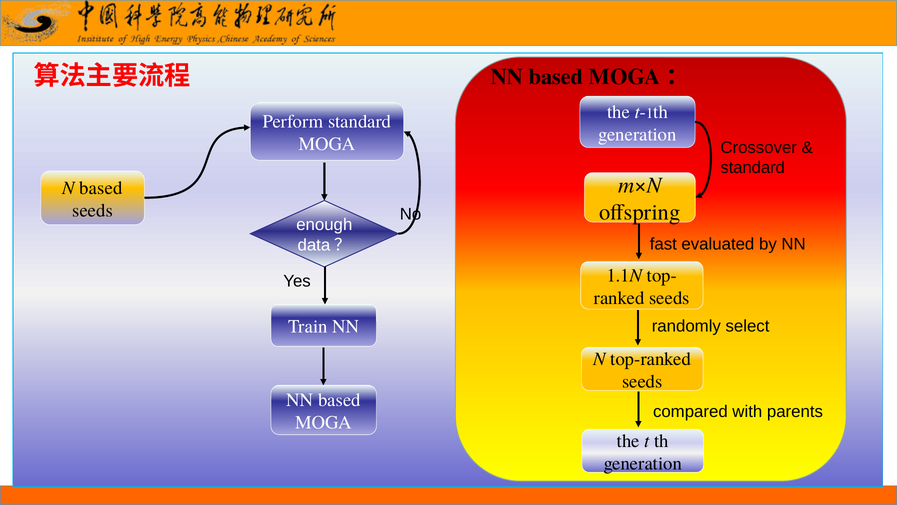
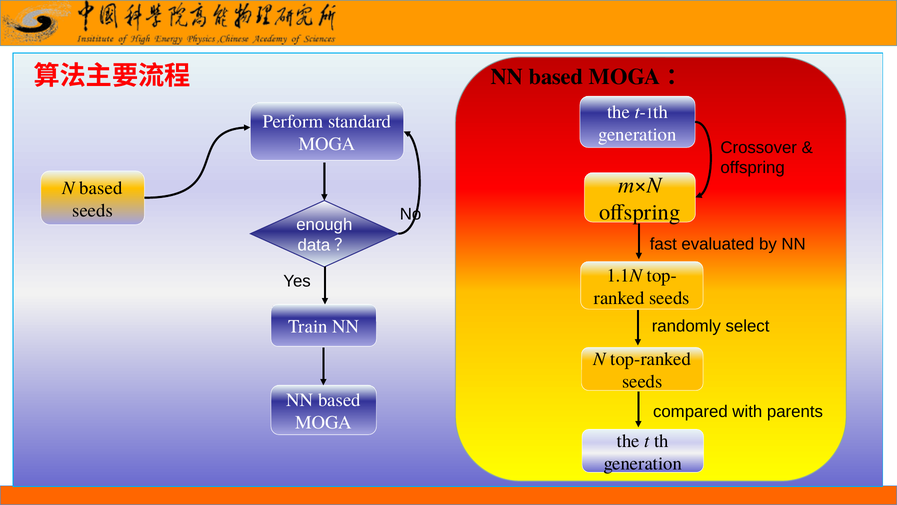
standard: standard -> offspring (753, 168)
